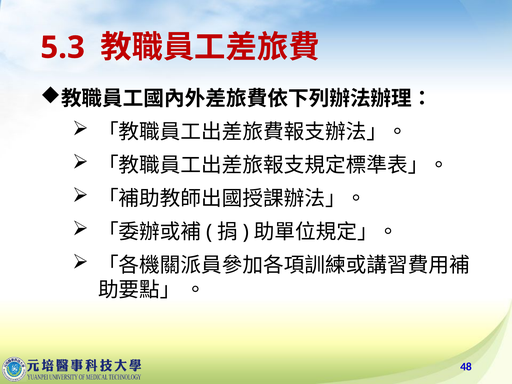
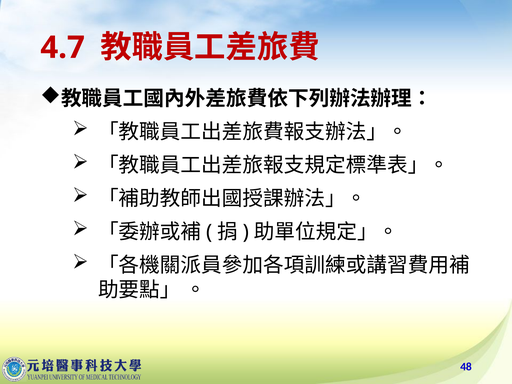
5.3: 5.3 -> 4.7 (63, 48)
